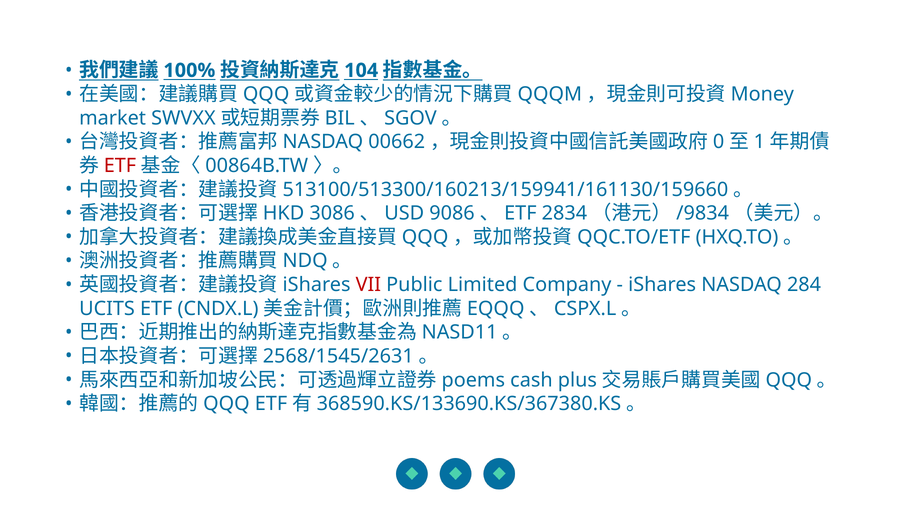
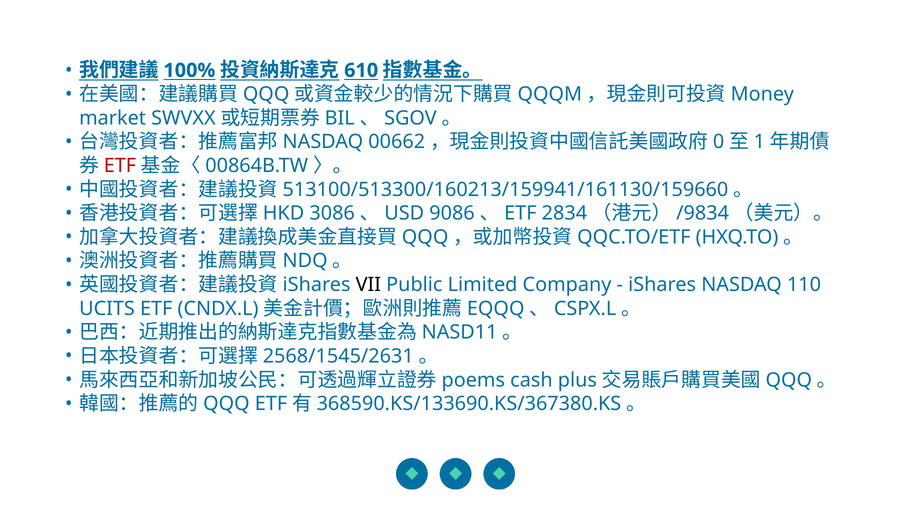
104: 104 -> 610 (361, 70)
VII colour: red -> black (368, 285)
284: 284 -> 110 (804, 285)
